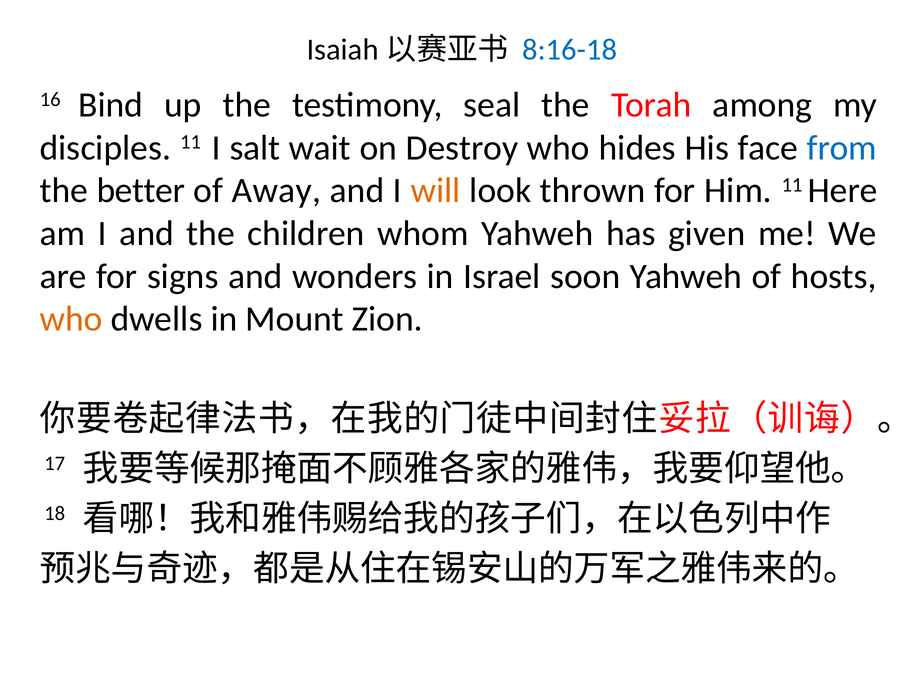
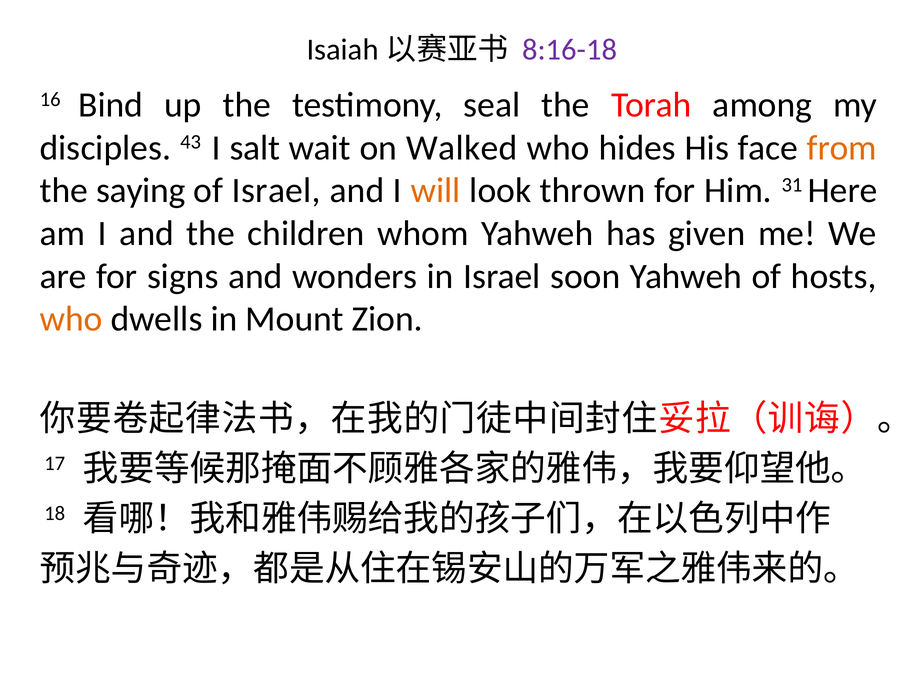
8:16-18 colour: blue -> purple (570, 49)
disciples 11: 11 -> 43 (191, 142)
Destroy: Destroy -> Walked (462, 148)
from colour: blue -> orange (842, 148)
better: better -> saying (141, 191)
of Away: Away -> Israel (276, 191)
Him 11: 11 -> 31 (792, 185)
